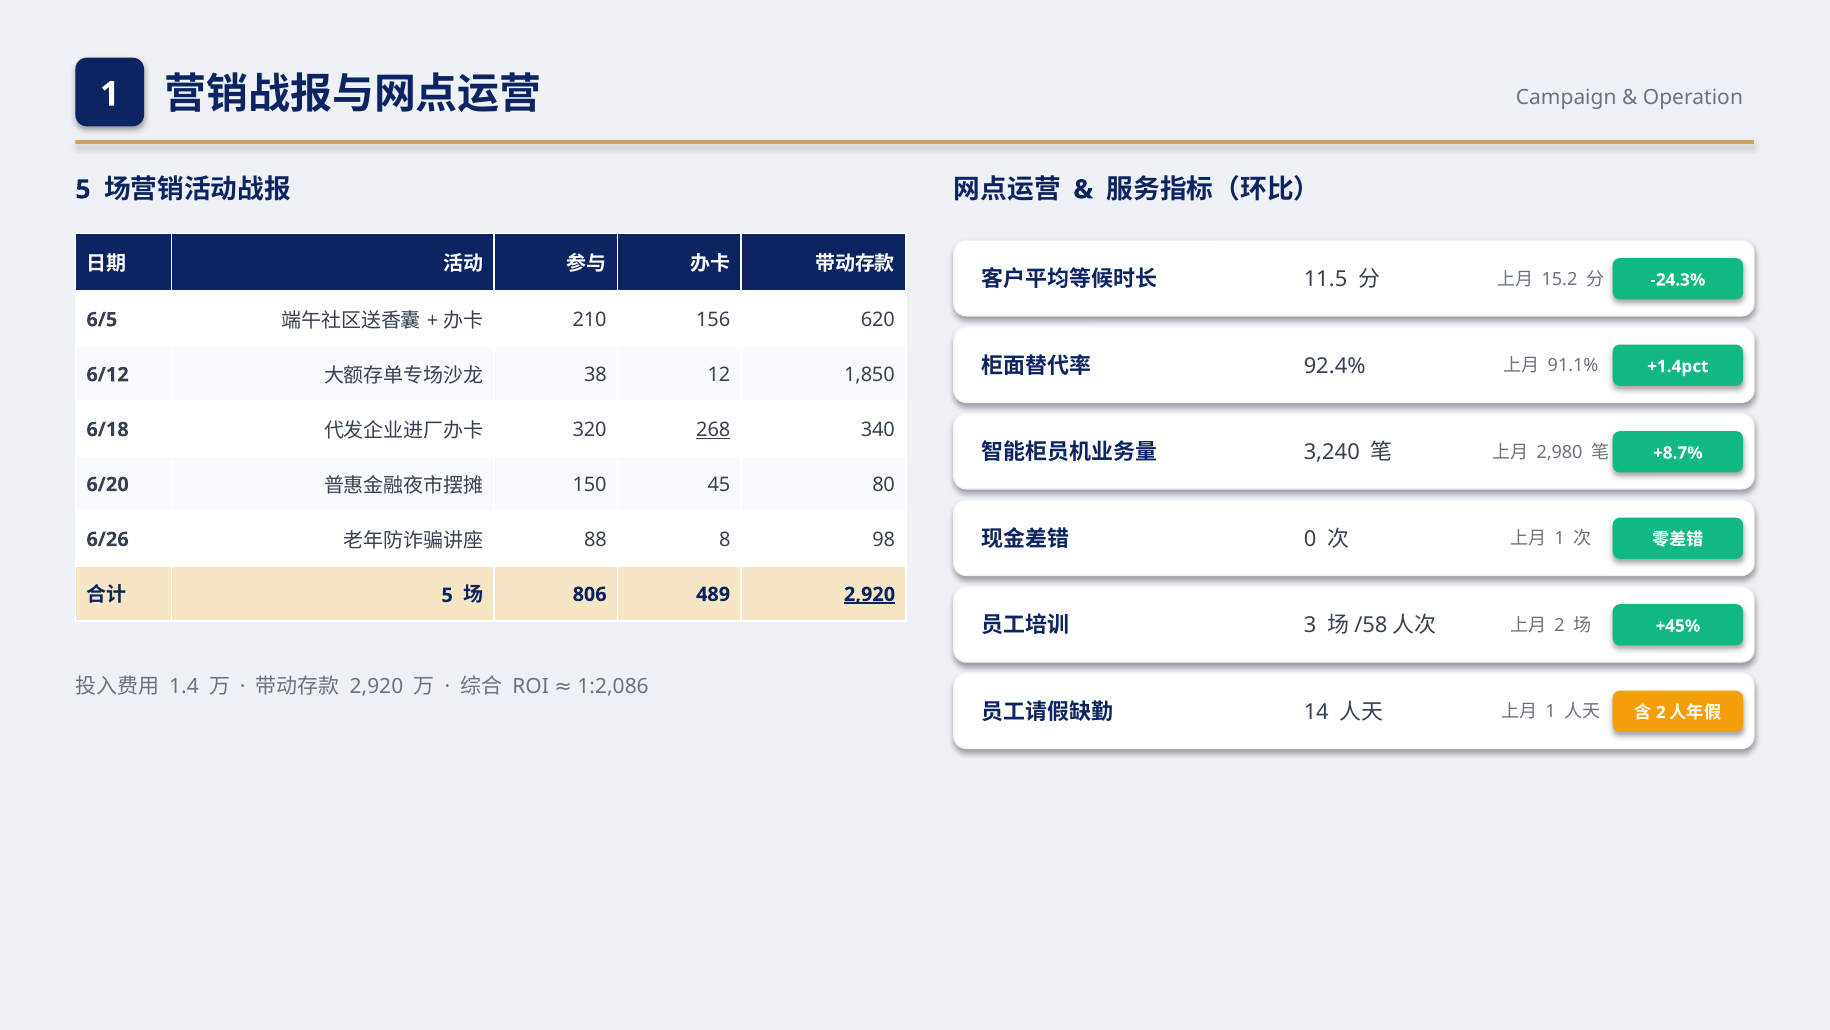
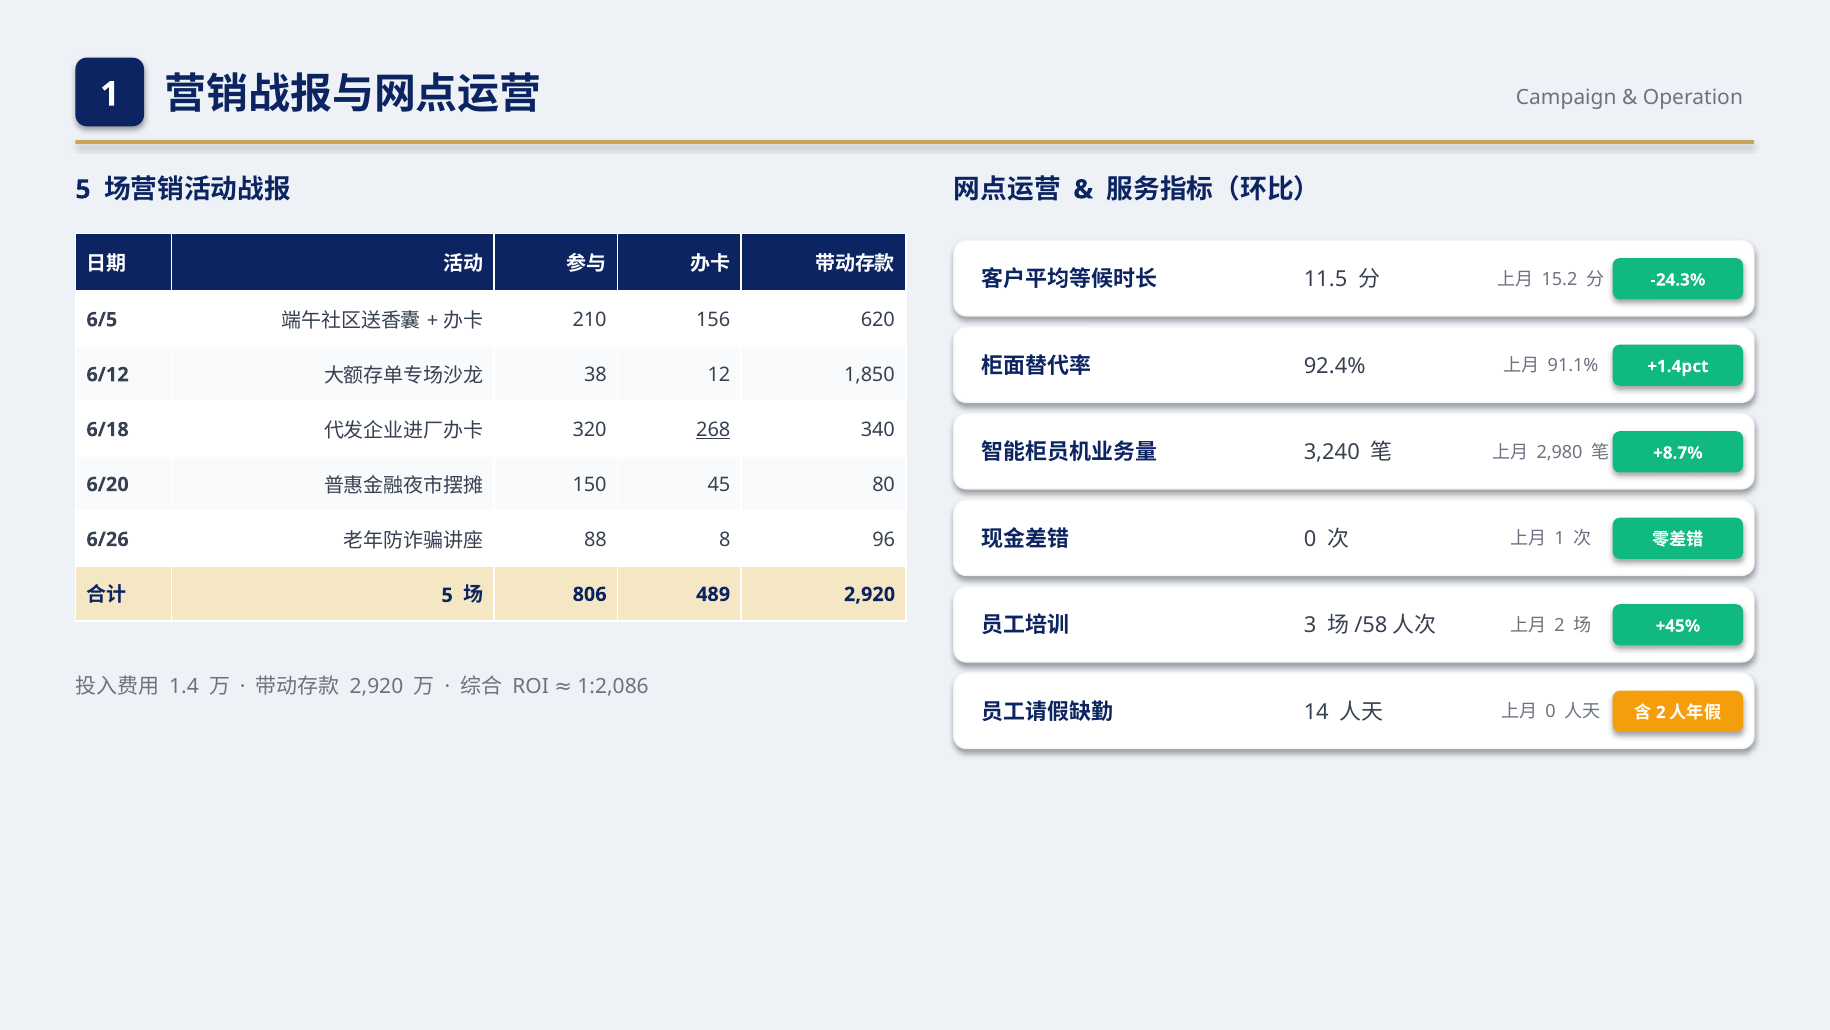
98: 98 -> 96 (884, 539)
2,920 underline: present -> none (870, 594)
1: 1 -> 0 (1551, 712)
